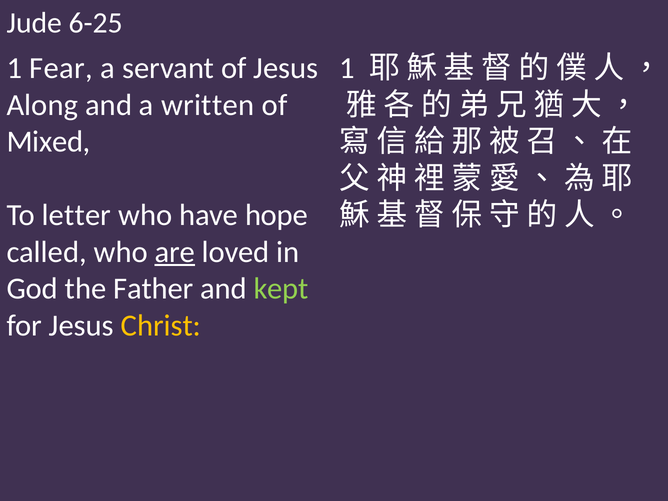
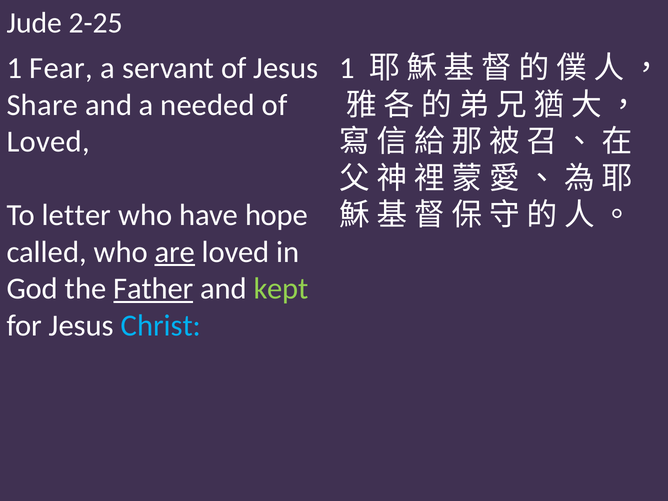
6-25: 6-25 -> 2-25 (96, 23)
Along: Along -> Share (42, 105)
written: written -> needed (208, 105)
Mixed: Mixed -> Loved (48, 142)
Father underline: none -> present (153, 289)
Christ colour: yellow -> light blue (161, 325)
